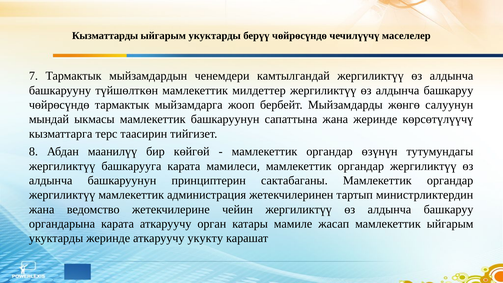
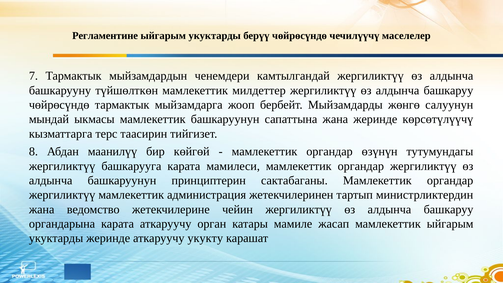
Кызматтарды: Кызматтарды -> Регламентине (105, 36)
